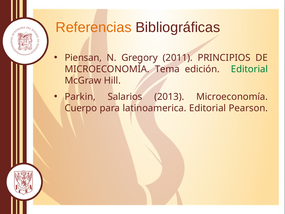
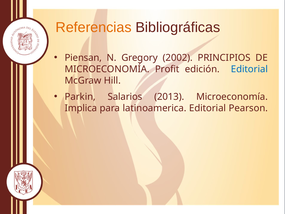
2011: 2011 -> 2002 (178, 58)
Tema: Tema -> Profit (167, 69)
Editorial colour: green -> blue (249, 69)
Cuerpo: Cuerpo -> Implica (81, 108)
